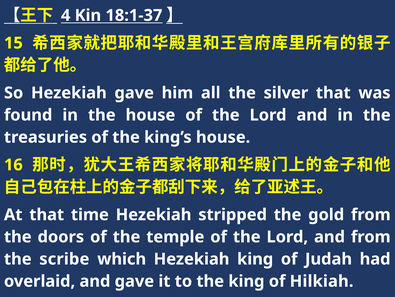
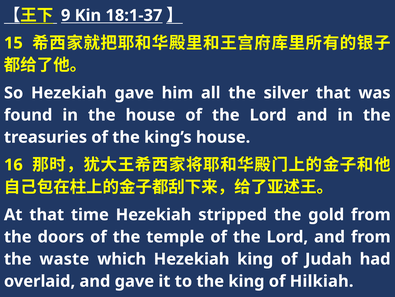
4: 4 -> 9 (66, 15)
scribe: scribe -> waste (64, 258)
